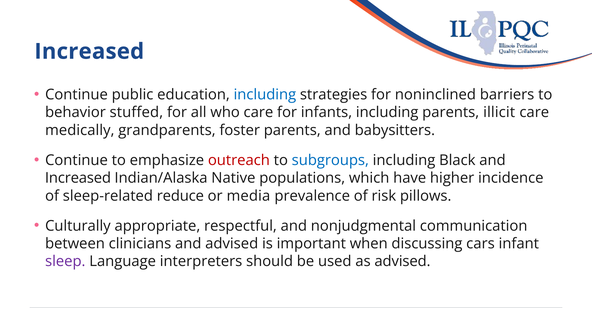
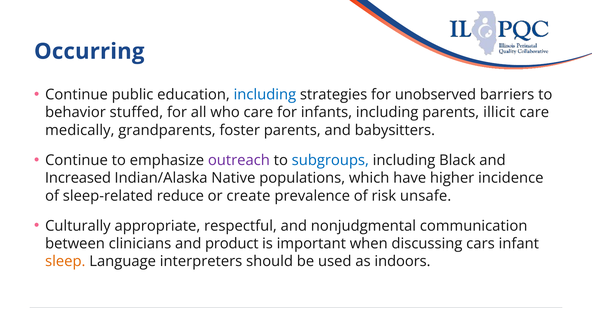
Increased: Increased -> Occurring (89, 51)
noninclined: noninclined -> unobserved (435, 95)
outreach colour: red -> purple (239, 160)
media: media -> create (248, 196)
pillows: pillows -> unsafe (426, 196)
and advised: advised -> product (232, 244)
sleep colour: purple -> orange (65, 261)
as advised: advised -> indoors (402, 261)
